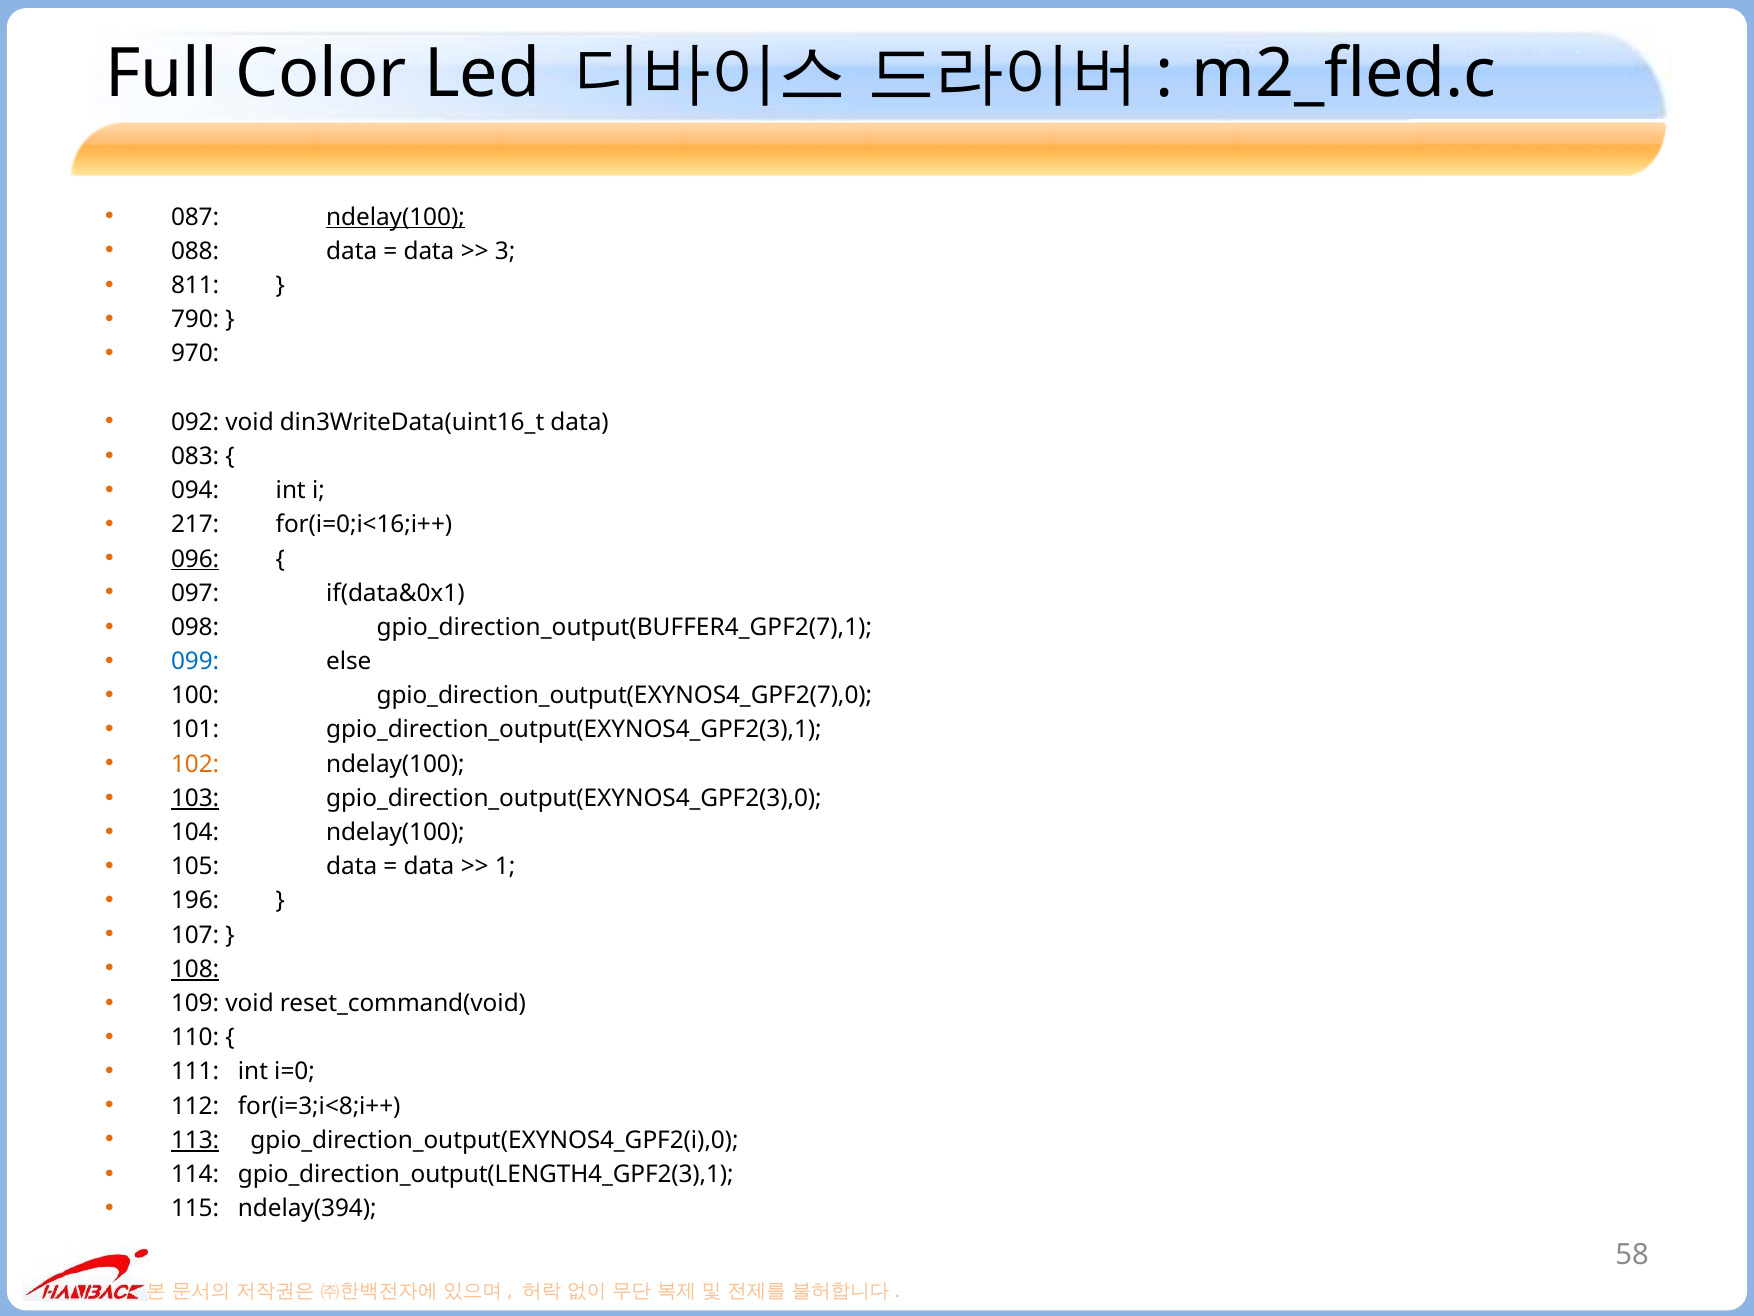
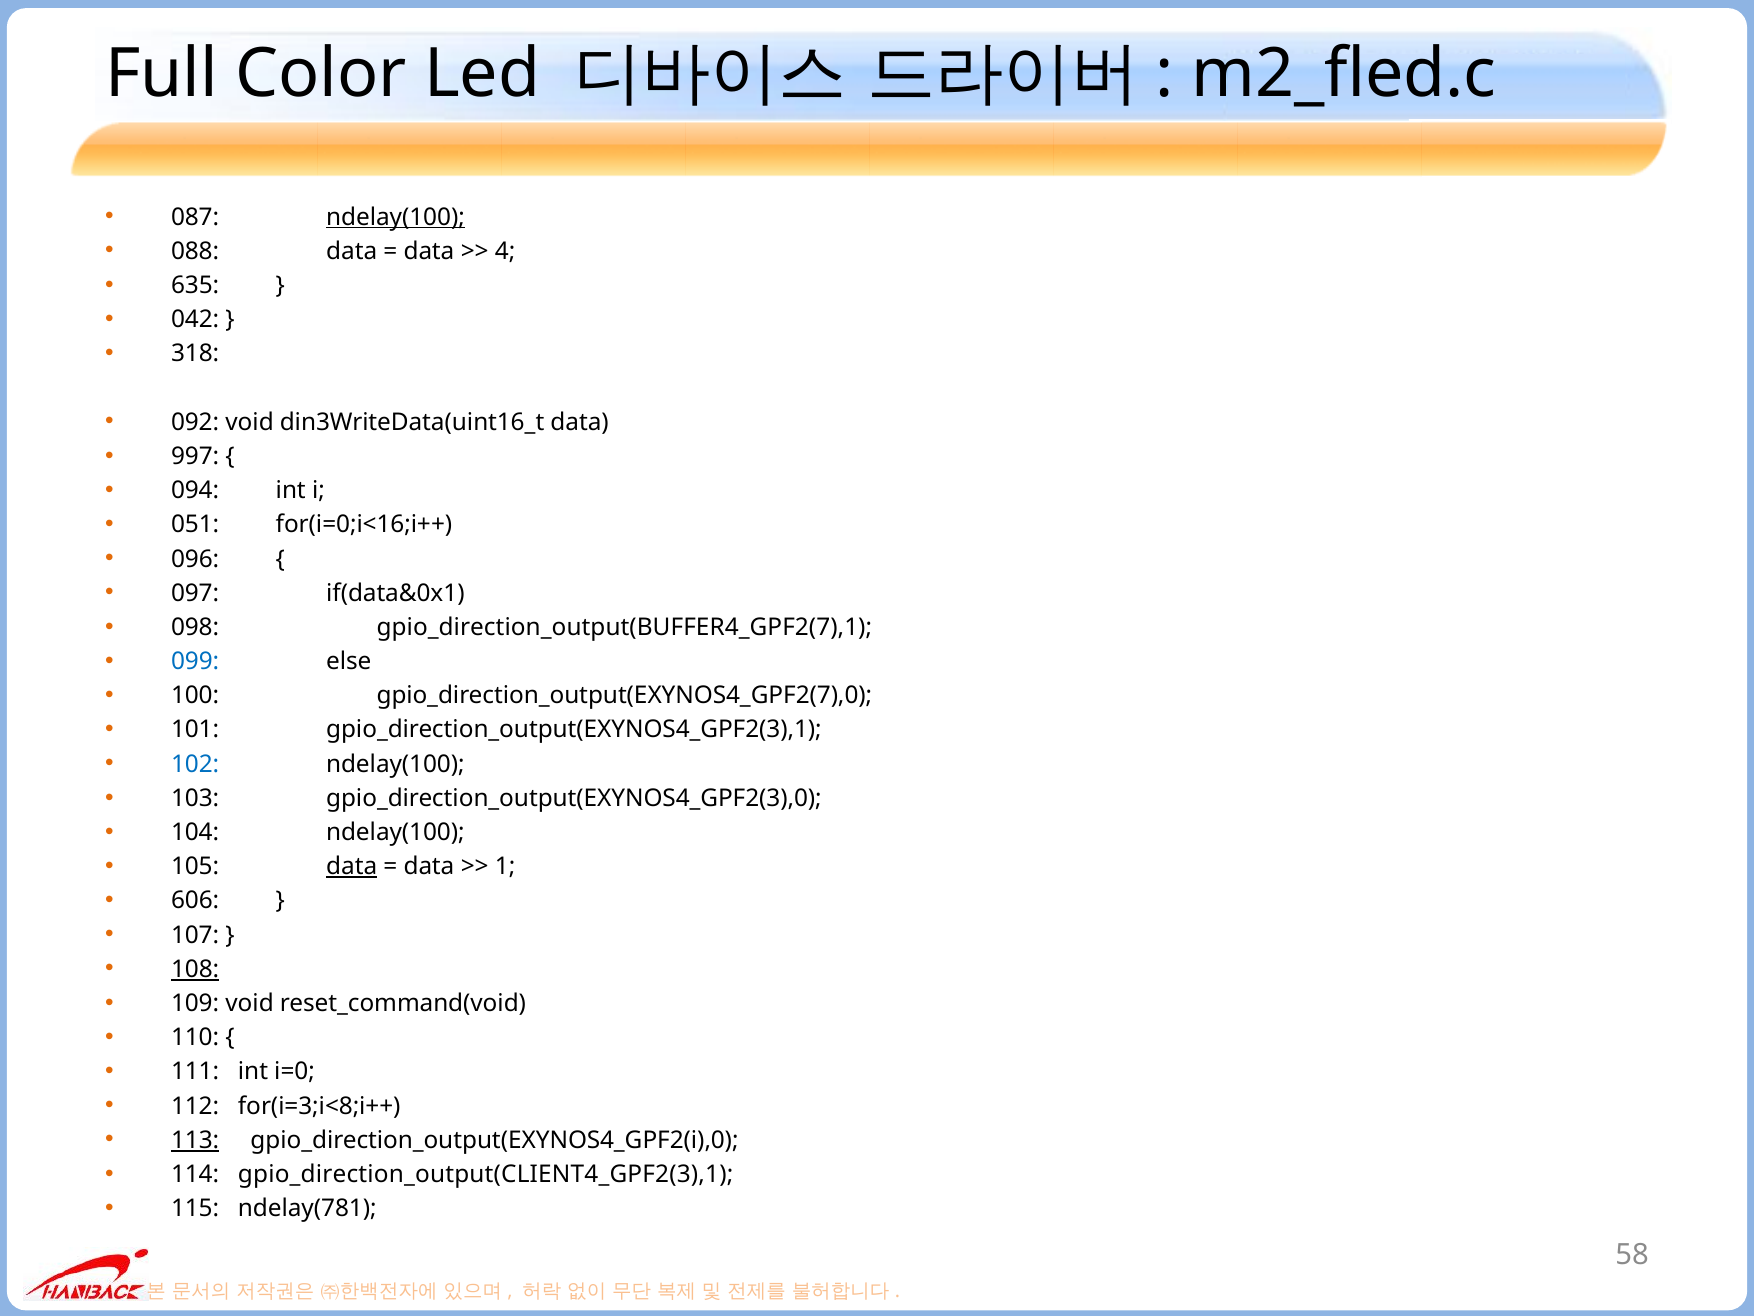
3: 3 -> 4 (505, 251)
811: 811 -> 635 (195, 285)
790: 790 -> 042 (195, 319)
970: 970 -> 318 (195, 354)
083: 083 -> 997 (195, 456)
217: 217 -> 051 (195, 525)
096 underline: present -> none (195, 559)
102 colour: orange -> blue (195, 764)
103 underline: present -> none (195, 798)
data underline: none -> present (352, 866)
196: 196 -> 606 (195, 901)
gpio_direction_output(LENGTH4_GPF2(3),1: gpio_direction_output(LENGTH4_GPF2(3),1 -> gpio_direction_output(CLIENT4_GPF2(3),1 (486, 1174)
ndelay(394: ndelay(394 -> ndelay(781 (307, 1208)
